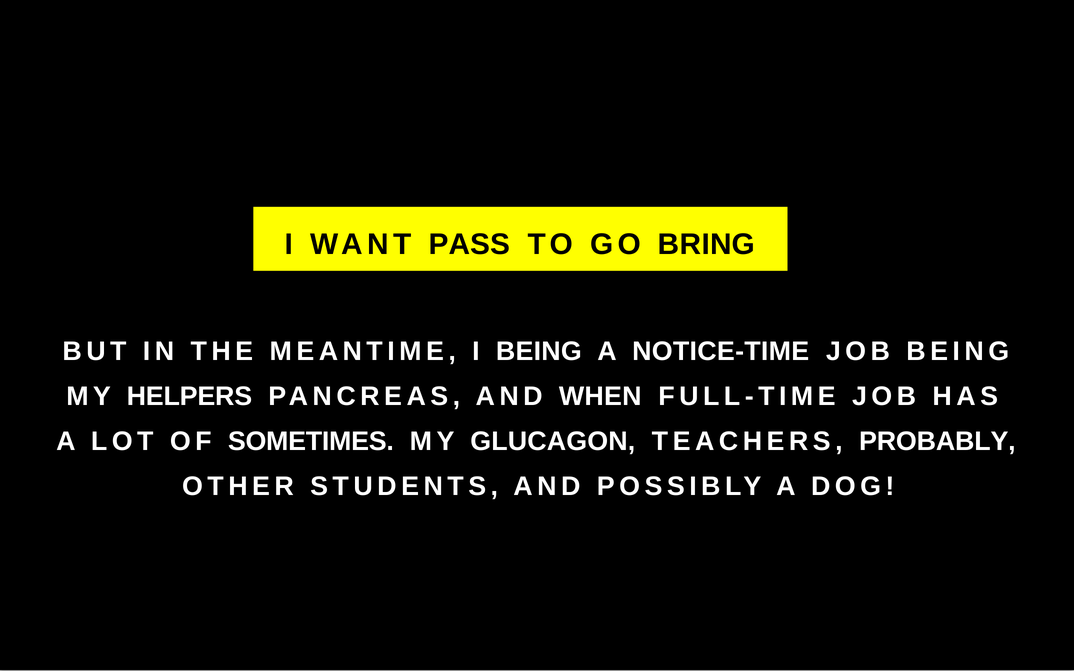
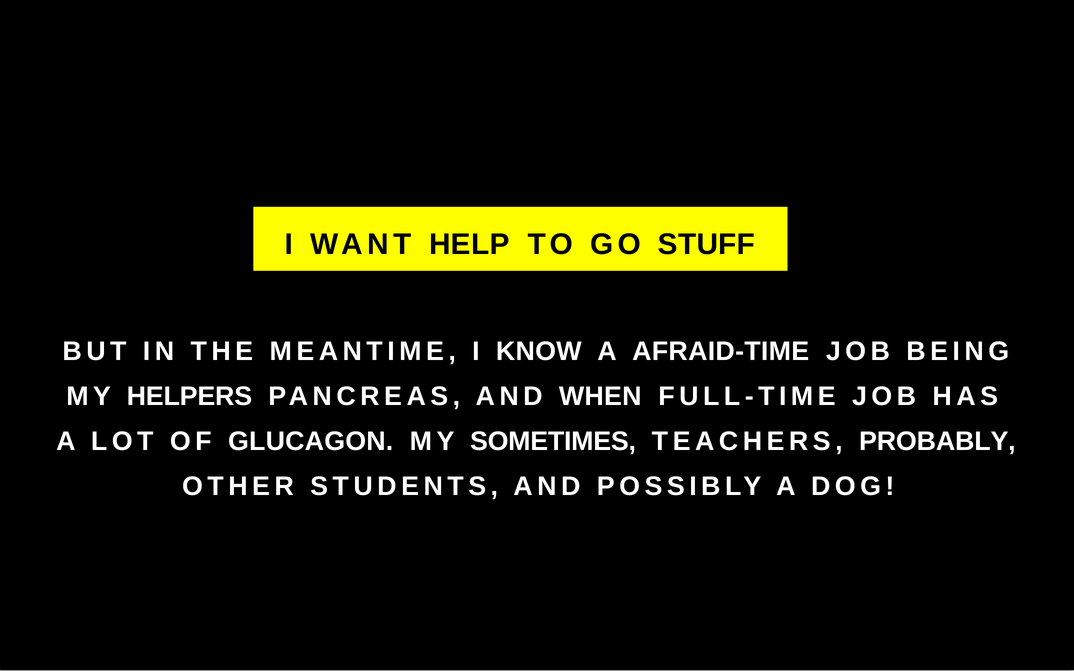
PASS: PASS -> HELP (469, 244)
BRING: BRING -> STUFF (706, 244)
I BEING: BEING -> KNOW (539, 351)
NOTICE-TIME: NOTICE-TIME -> AFRAID-TIME (721, 351)
SOMETIMES: SOMETIMES -> GLUCAGON (311, 441)
GLUCAGON: GLUCAGON -> SOMETIMES (553, 441)
